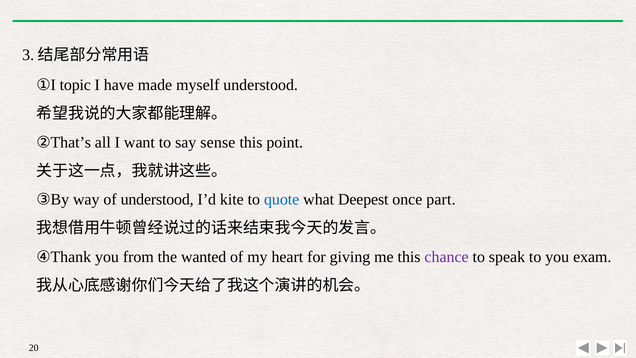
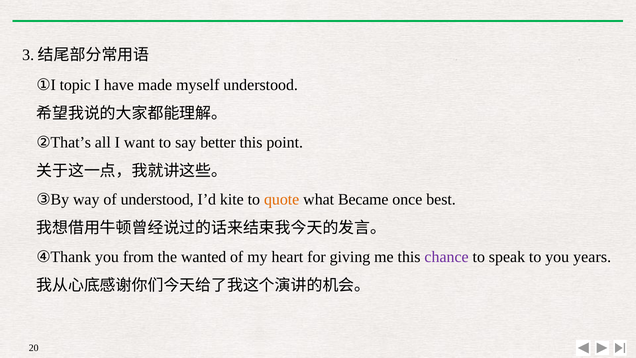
sense: sense -> better (218, 142)
quote colour: blue -> orange (282, 199)
Deepest: Deepest -> Became (363, 199)
part: part -> best (441, 199)
exam: exam -> years (592, 257)
